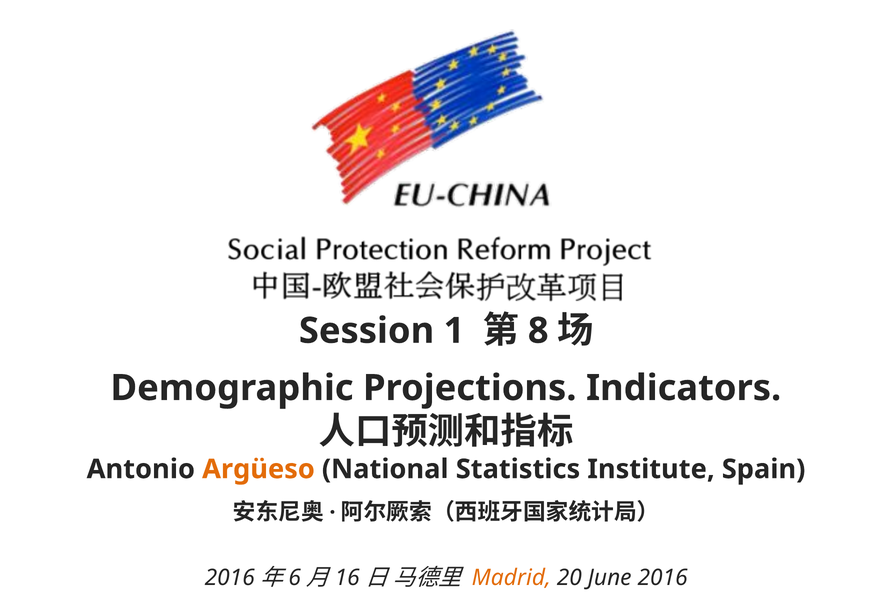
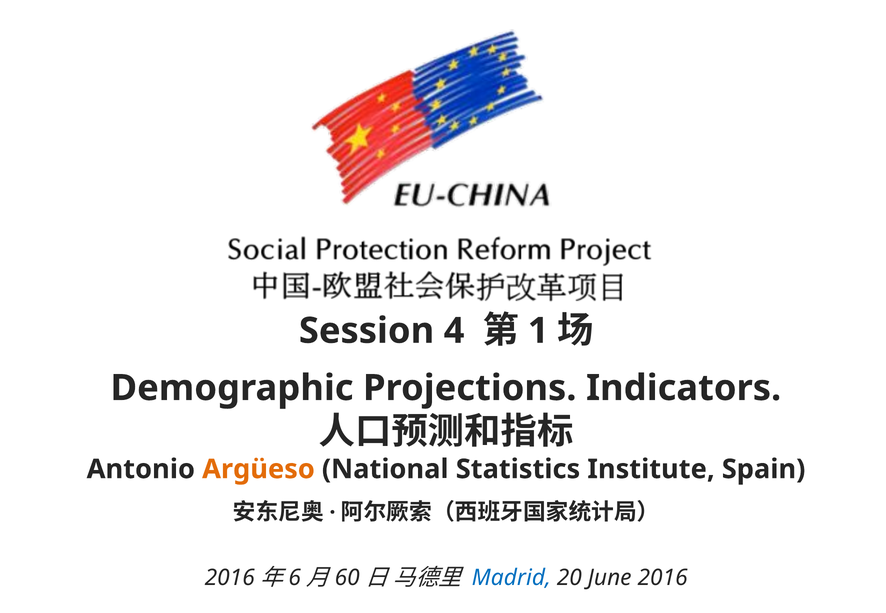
1: 1 -> 4 (454, 331)
8: 8 -> 1 (538, 331)
Madrid colour: orange -> blue (511, 578)
16: 16 -> 60 (347, 578)
